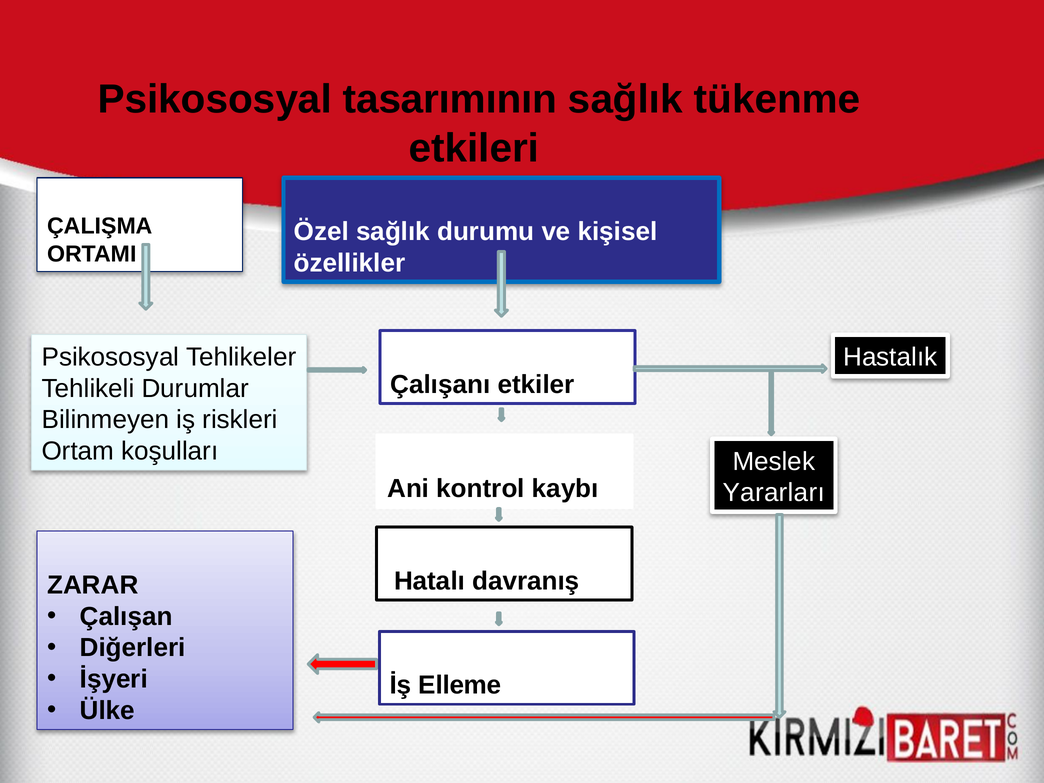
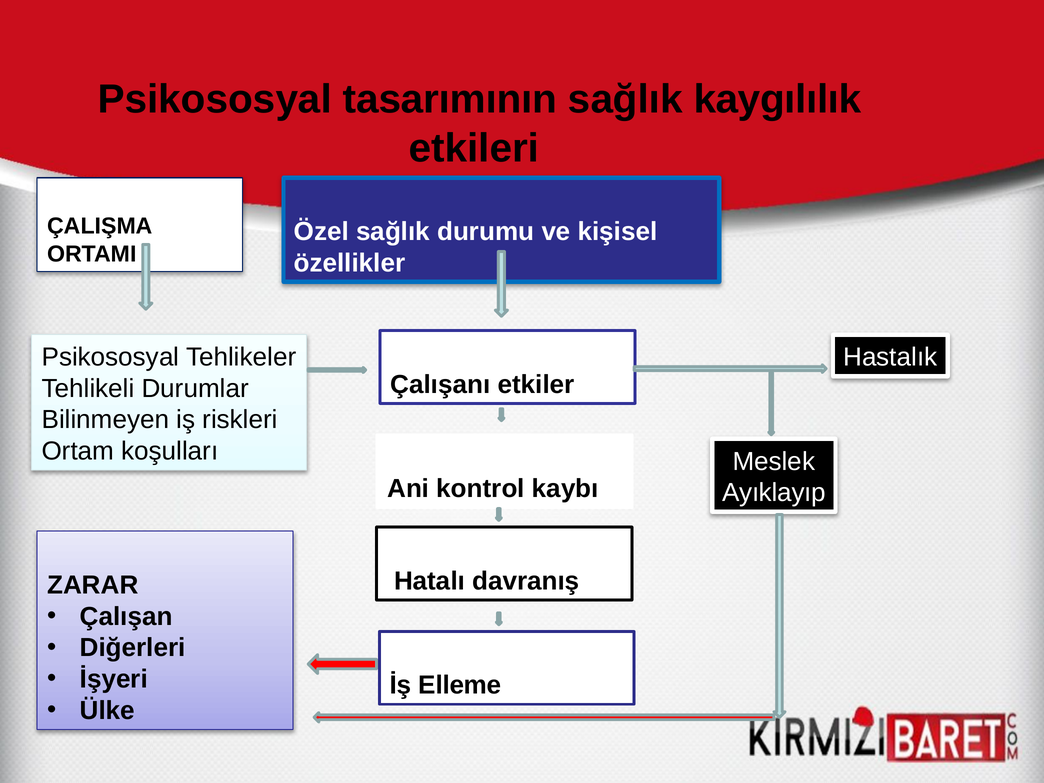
tükenme: tükenme -> kaygılılık (777, 99)
Yararları: Yararları -> Ayıklayıp (774, 493)
